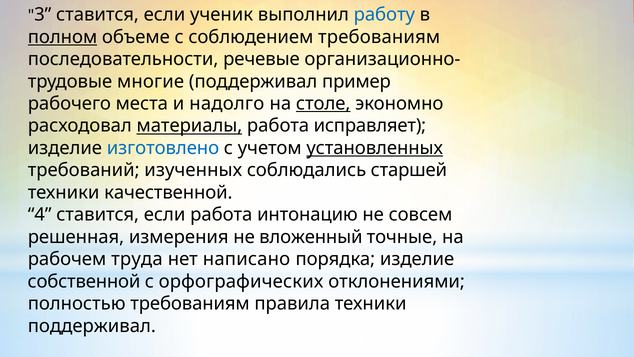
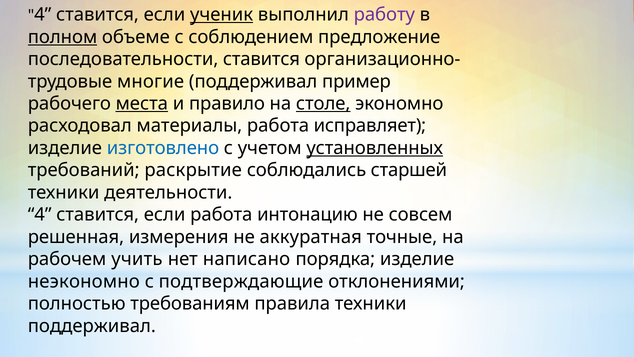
3: 3 -> 4 (43, 15)
ученик underline: none -> present (222, 15)
работу colour: blue -> purple (384, 15)
соблюдением требованиям: требованиям -> предложение (379, 37)
последовательности речевые: речевые -> ставится (261, 59)
места underline: none -> present (142, 104)
надолго: надолго -> правило (227, 104)
материалы underline: present -> none (189, 126)
изученных: изученных -> раскрытие (193, 170)
качественной: качественной -> деятельности (168, 192)
вложенный: вложенный -> аккуратная (311, 237)
труда: труда -> учить (137, 259)
собственной: собственной -> неэкономно (84, 281)
орфографических: орфографических -> подтверждающие (241, 281)
